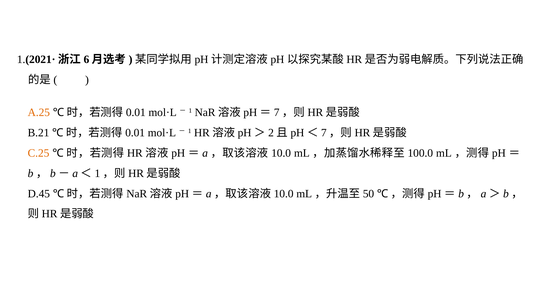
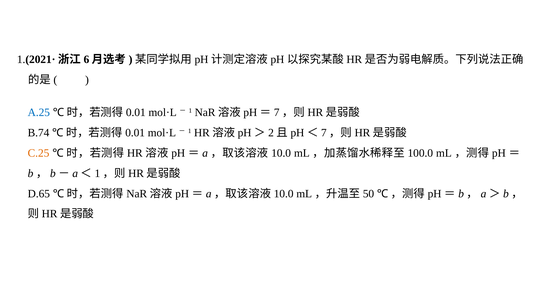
A.25 colour: orange -> blue (39, 113)
B.21: B.21 -> B.74 (39, 133)
D.45: D.45 -> D.65 (39, 194)
